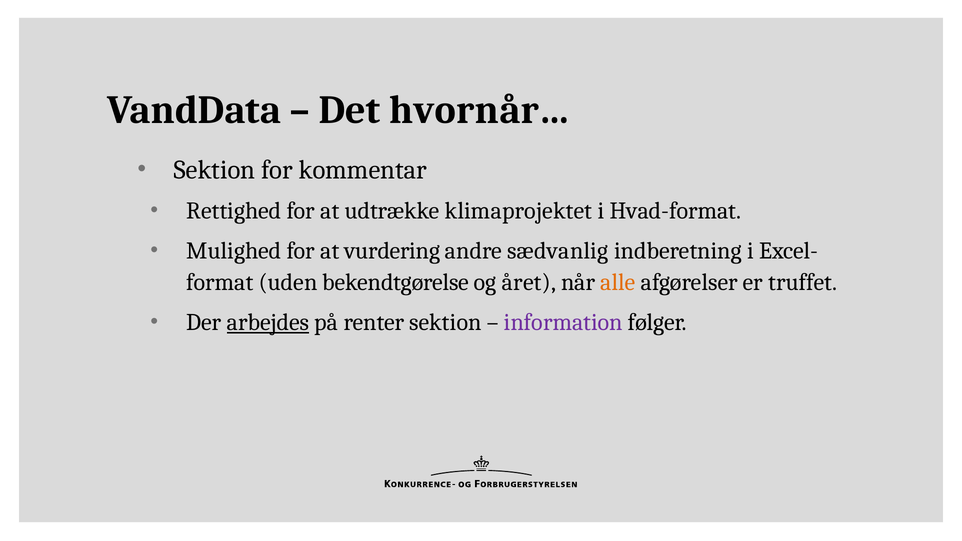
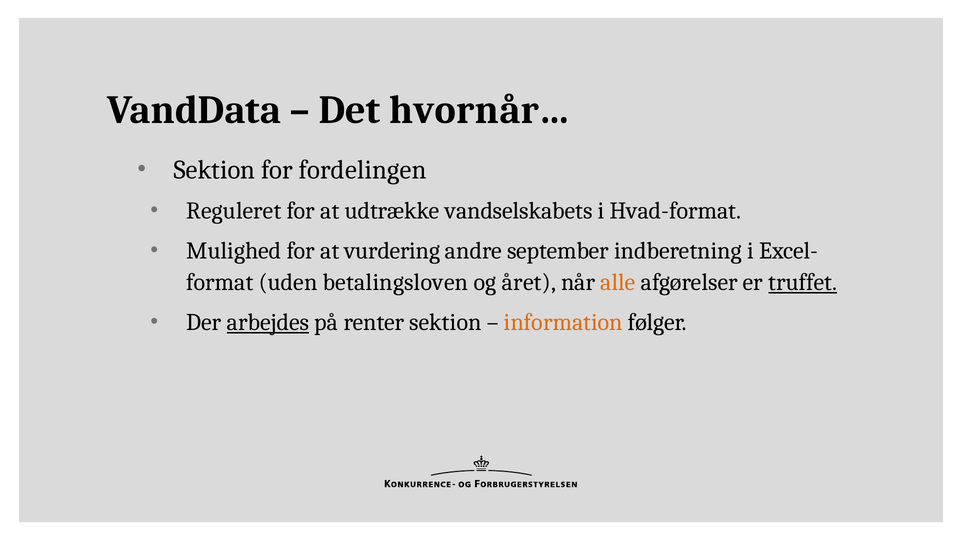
kommentar: kommentar -> fordelingen (363, 170)
Rettighed: Rettighed -> Reguleret (234, 211)
klimaprojektet: klimaprojektet -> vandselskabets (519, 211)
sædvanlig: sædvanlig -> september (558, 251)
bekendtgørelse: bekendtgørelse -> betalingsloven (395, 283)
truffet underline: none -> present (803, 283)
information colour: purple -> orange (563, 322)
